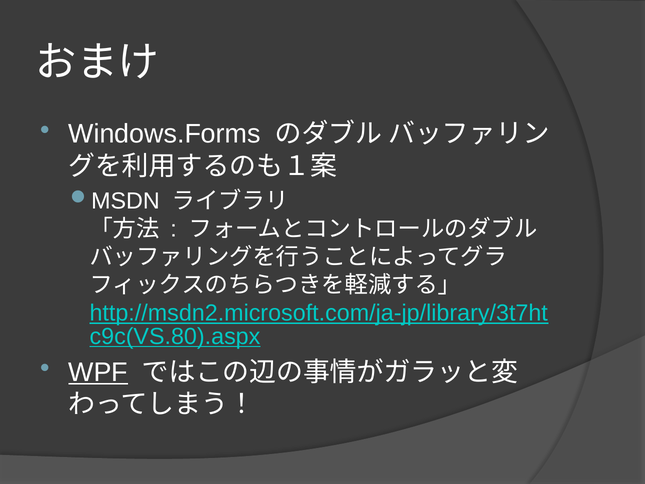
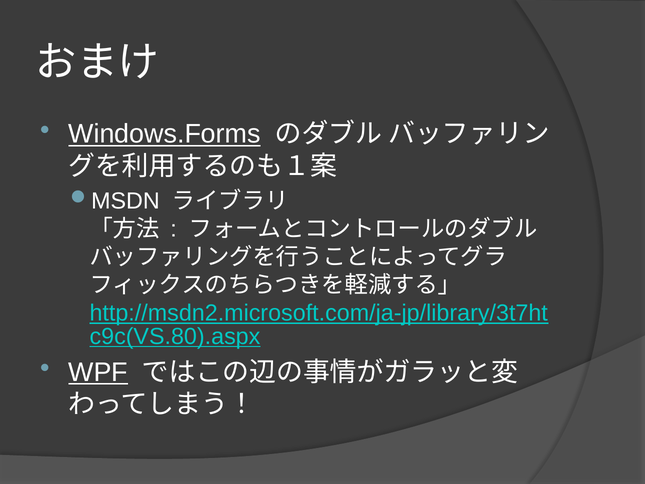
Windows.Forms underline: none -> present (164, 134)
